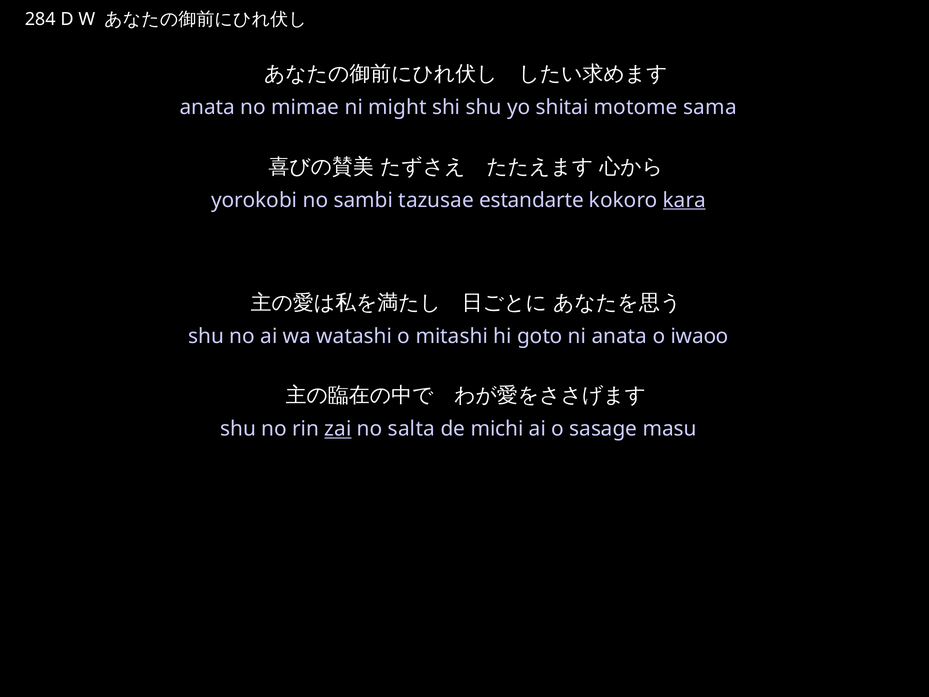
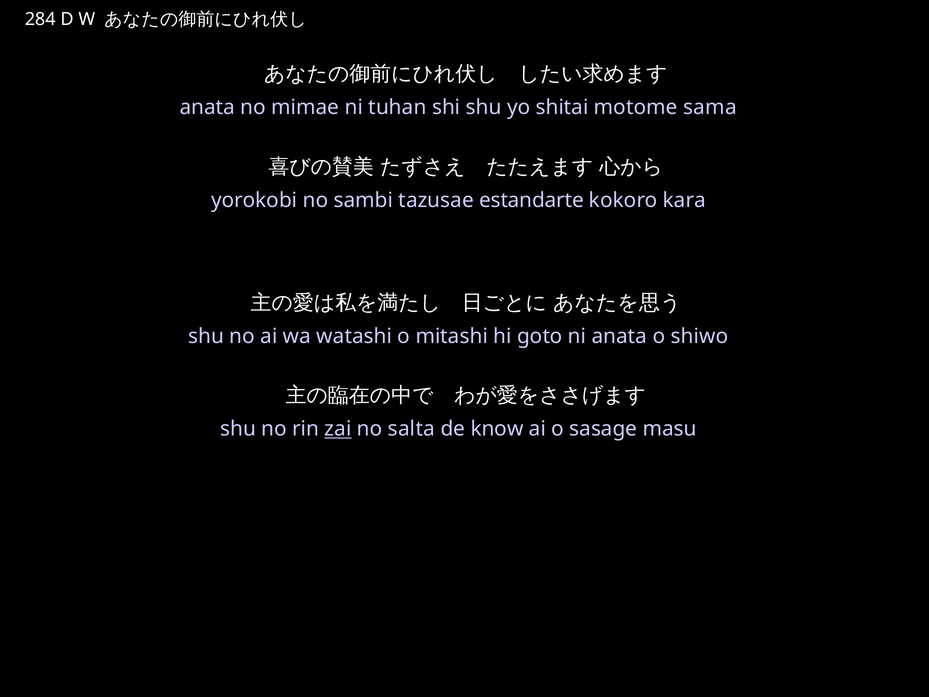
might: might -> tuhan (398, 107)
kara underline: present -> none (684, 200)
iwaoo: iwaoo -> shiwo (699, 336)
michi: michi -> know (497, 429)
